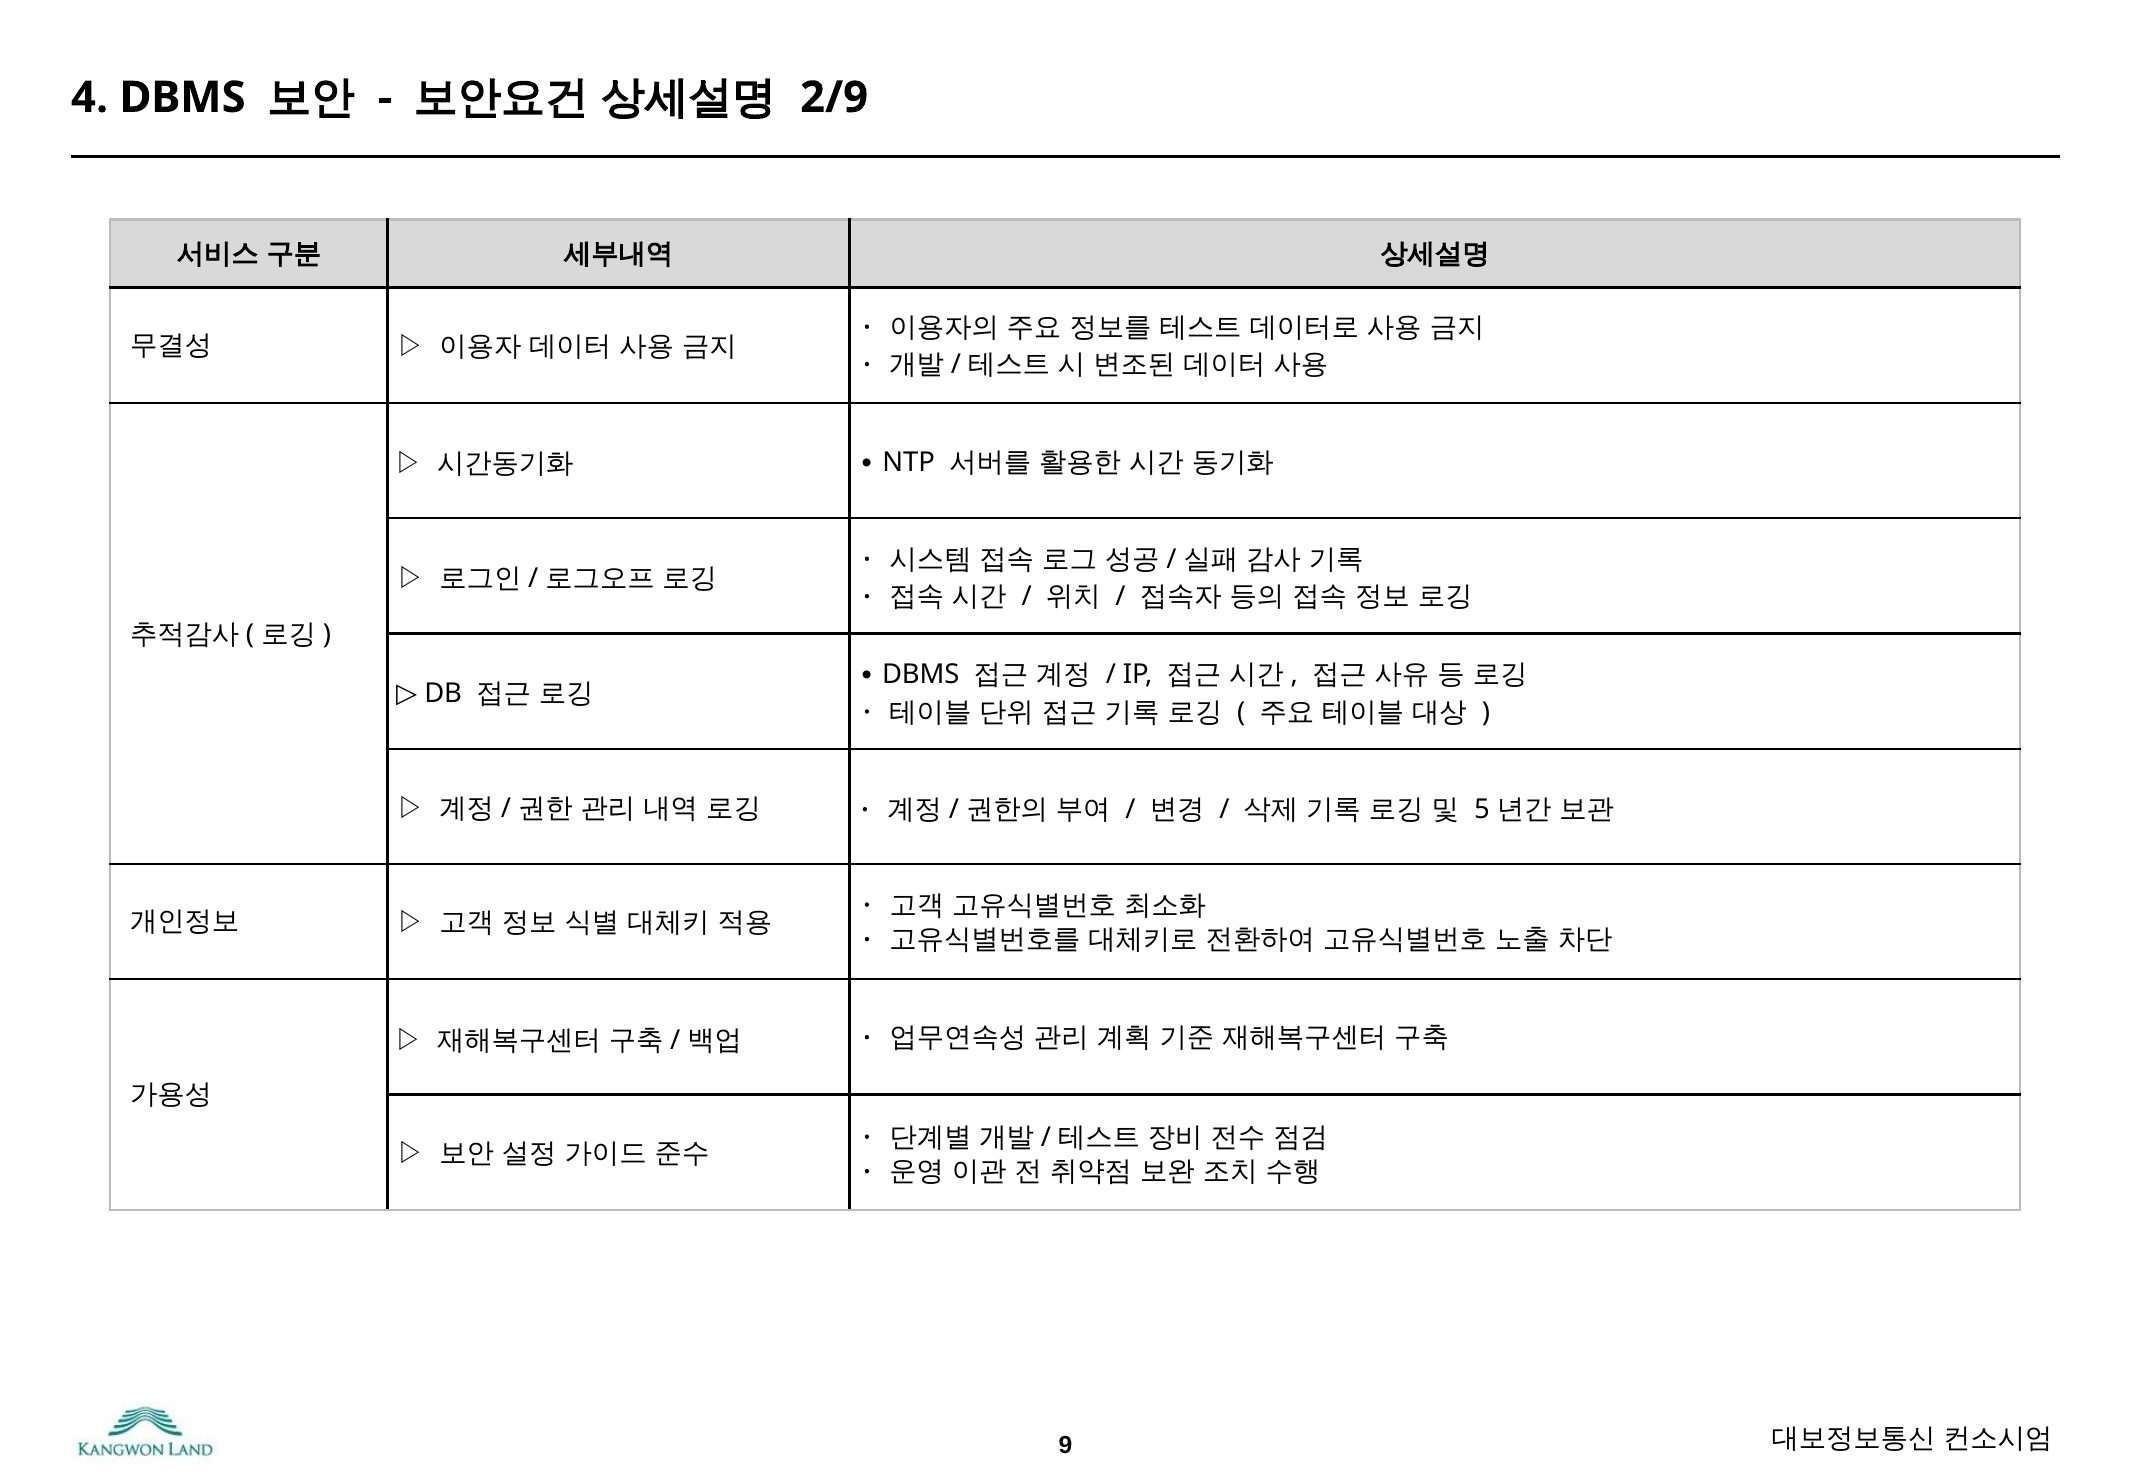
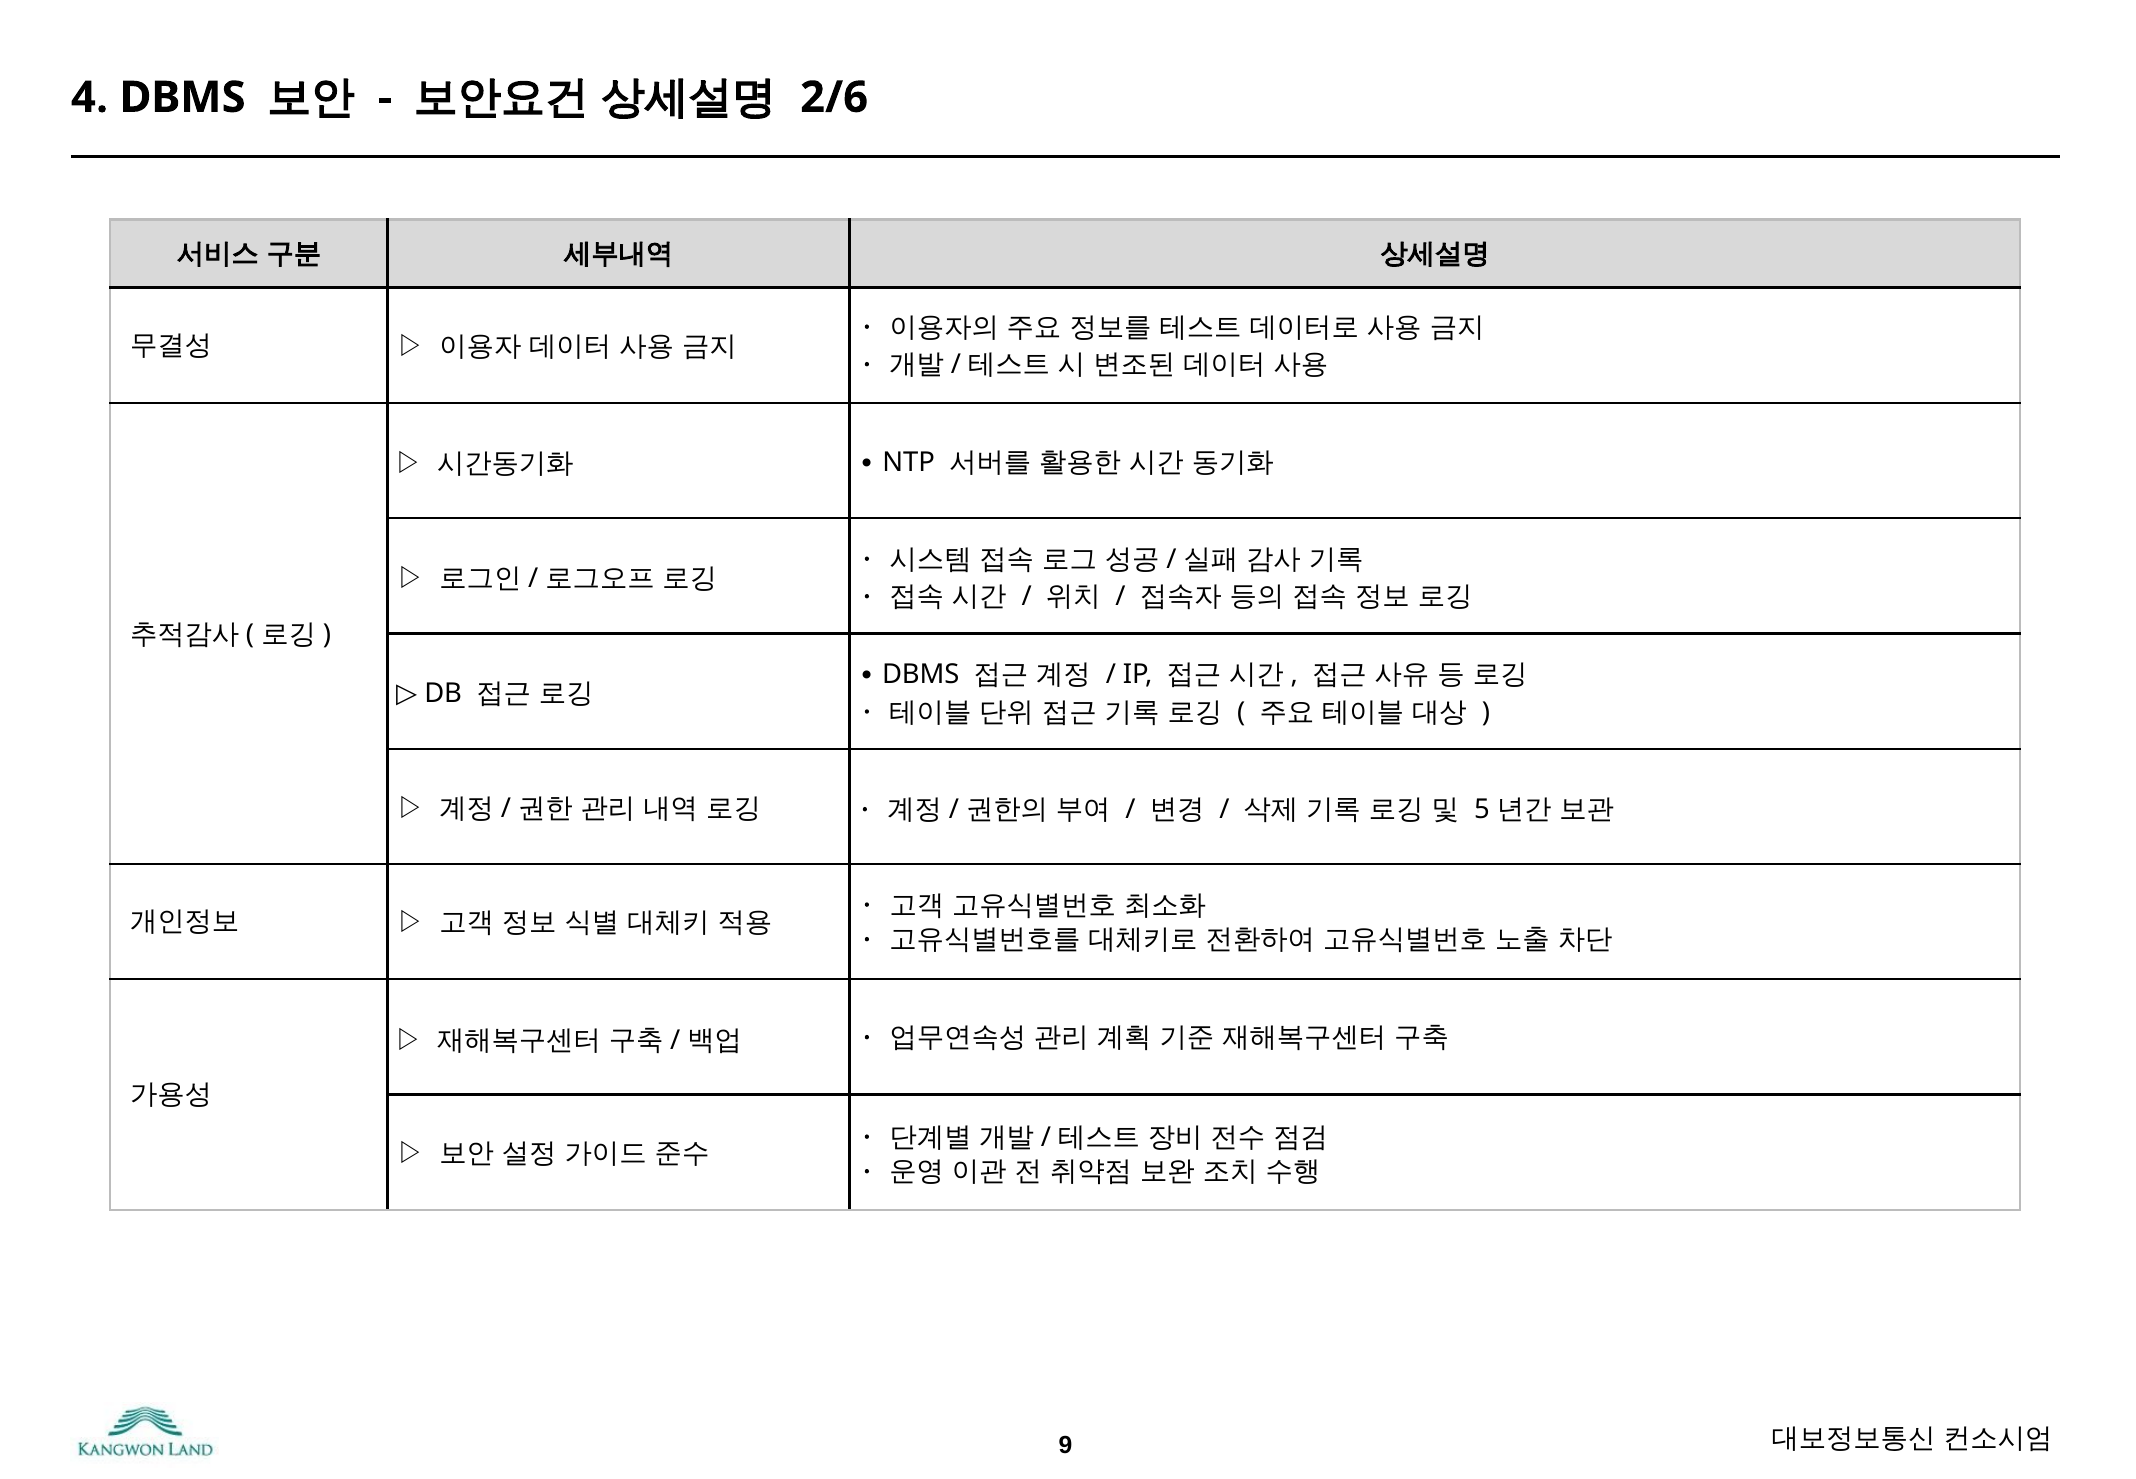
2/9: 2/9 -> 2/6 (834, 97)
